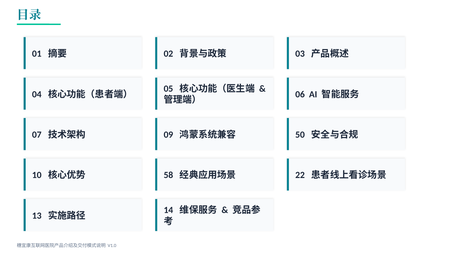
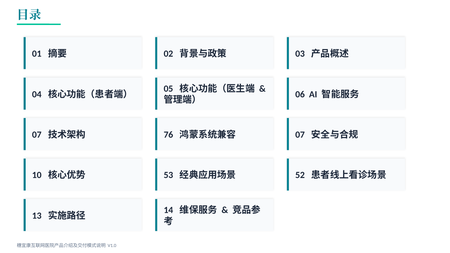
09: 09 -> 76 (168, 135)
50: 50 -> 07 (300, 135)
58: 58 -> 53 (168, 175)
22: 22 -> 52 (300, 175)
